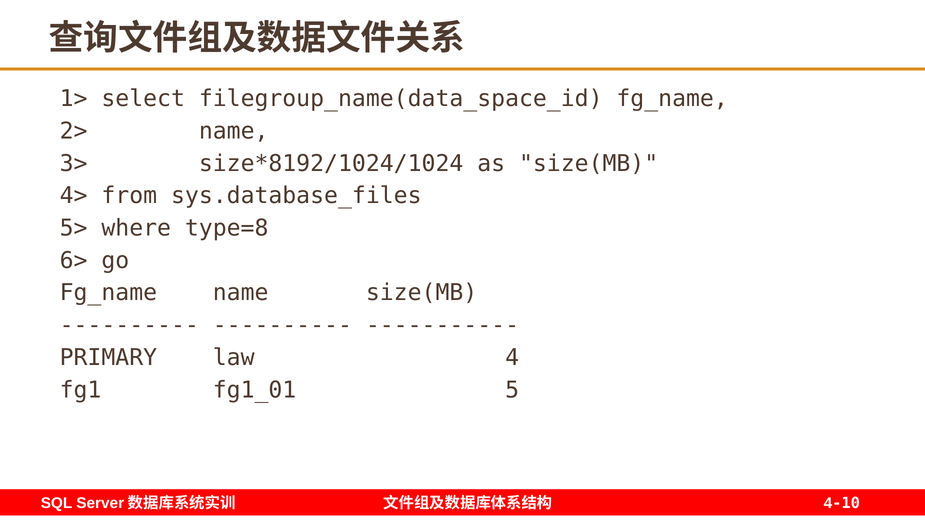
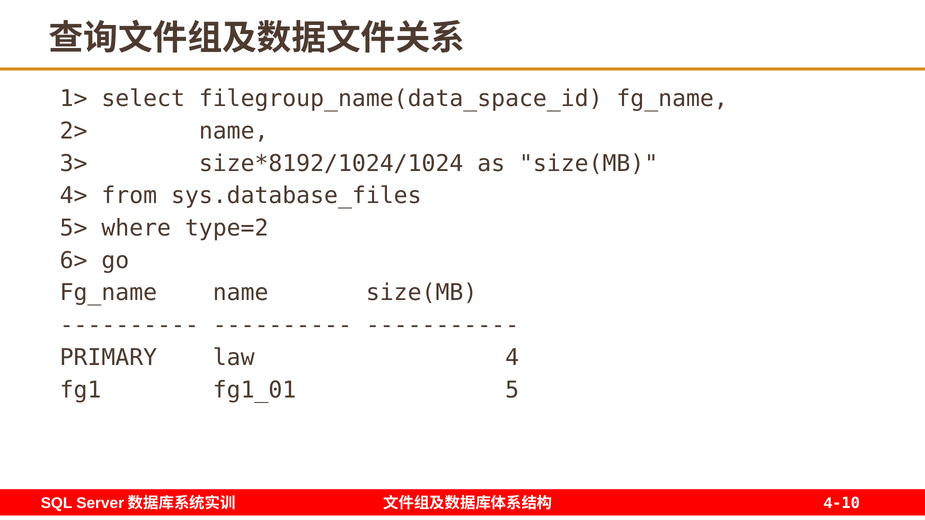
type=8: type=8 -> type=2 (227, 228)
